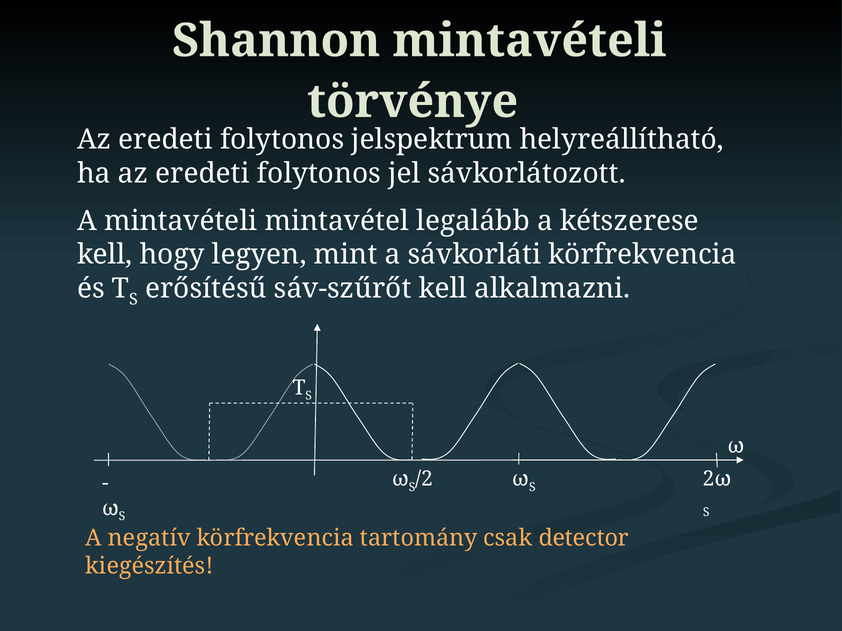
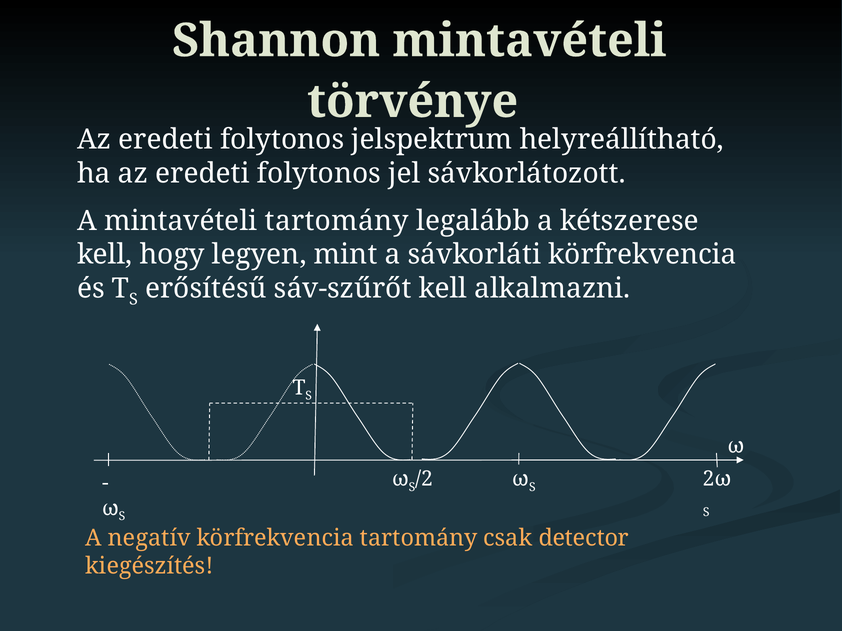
mintavételi mintavétel: mintavétel -> tartomány (337, 221)
